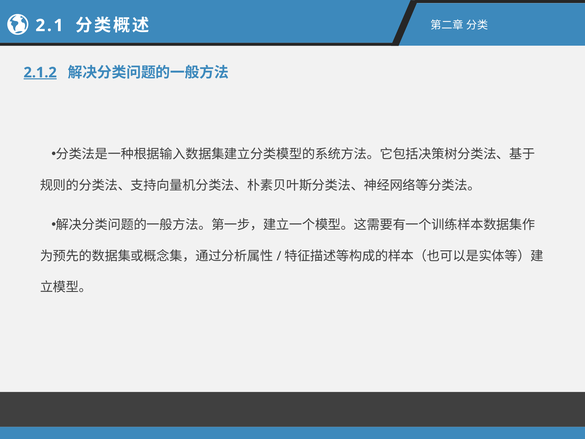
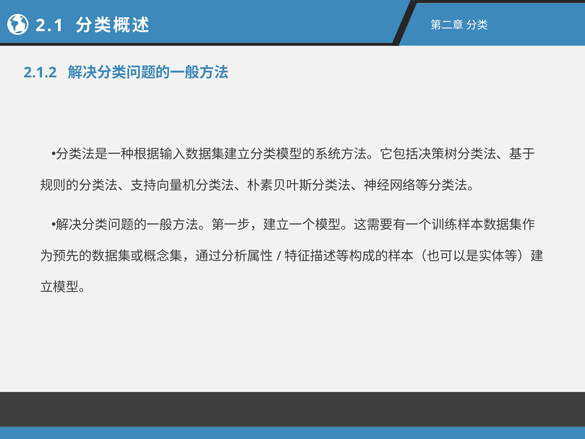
2.1.2 underline: present -> none (40, 72)
